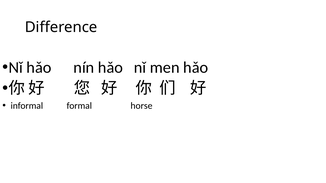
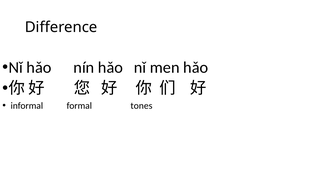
horse: horse -> tones (141, 106)
